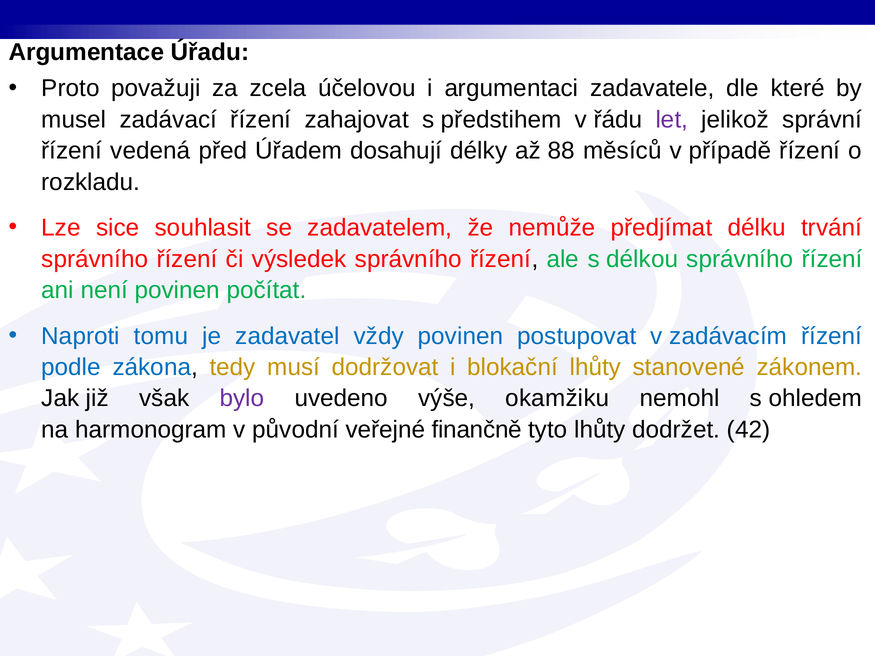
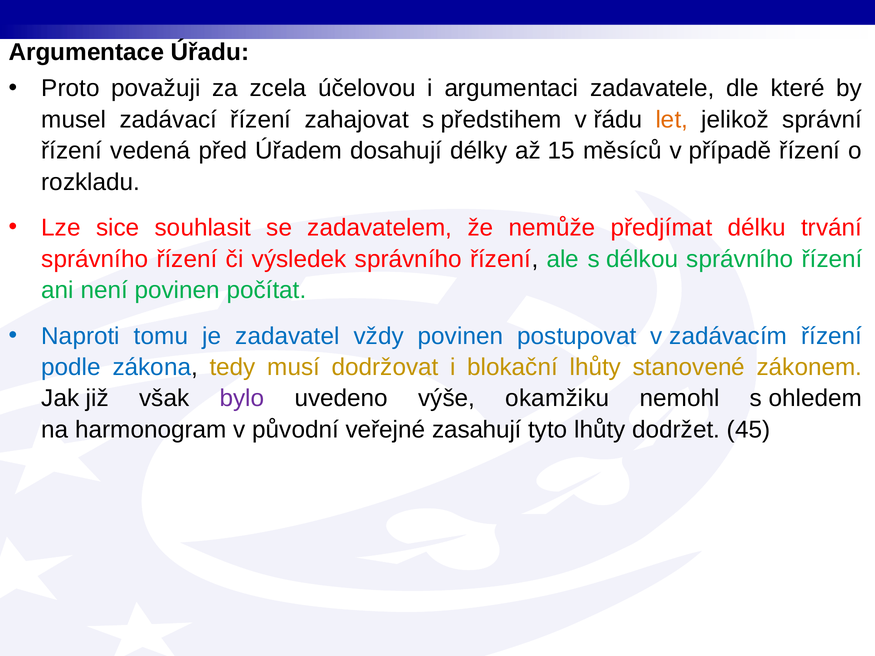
let colour: purple -> orange (672, 120)
88: 88 -> 15 (561, 151)
finančně: finančně -> zasahují (477, 430)
42: 42 -> 45 (749, 430)
